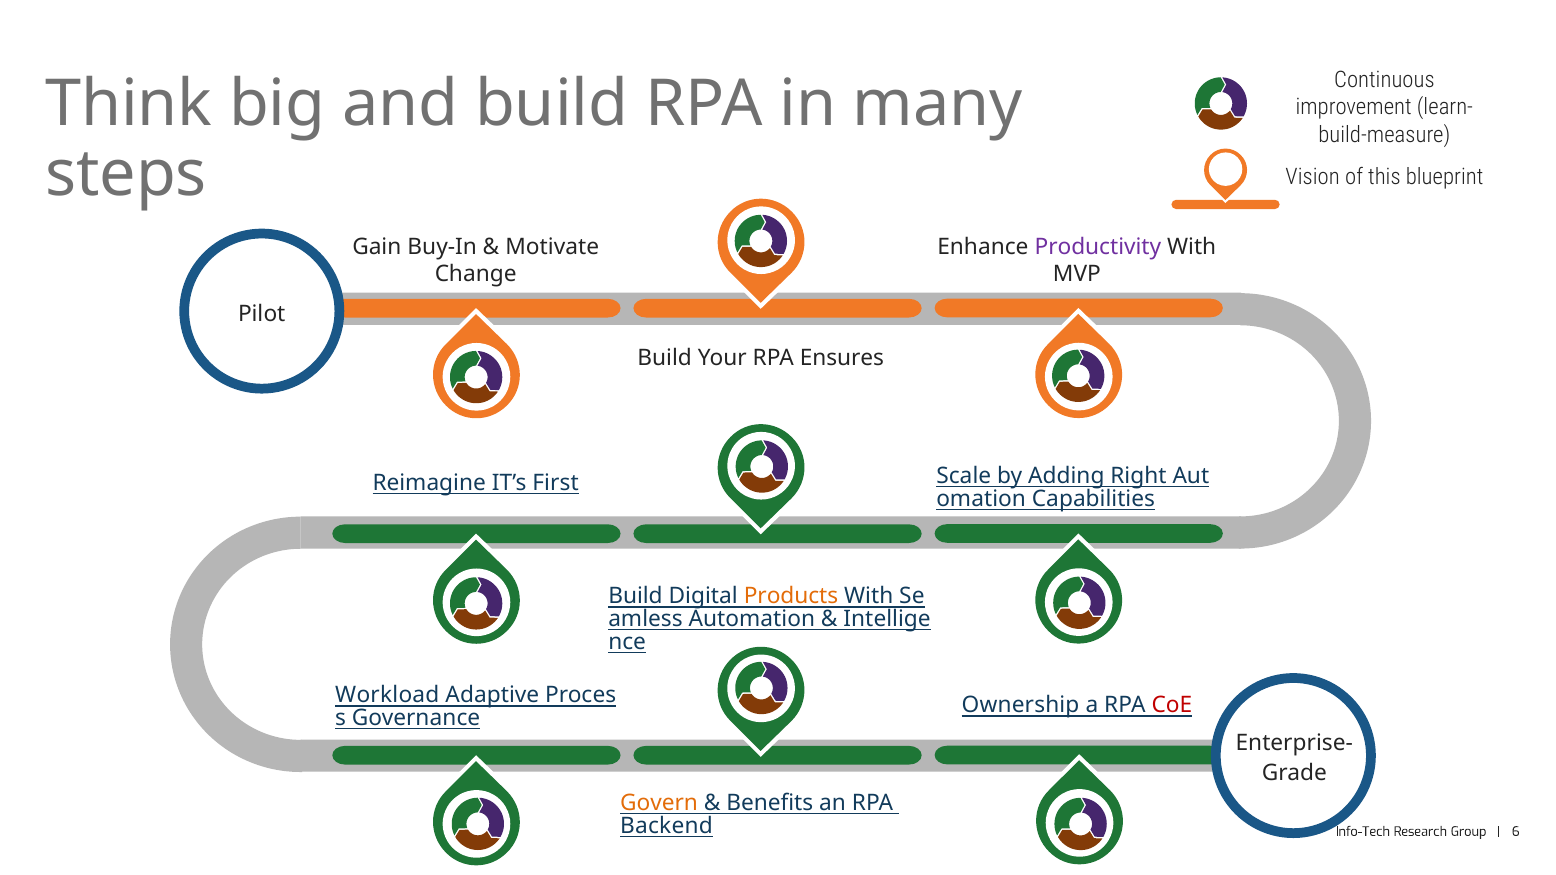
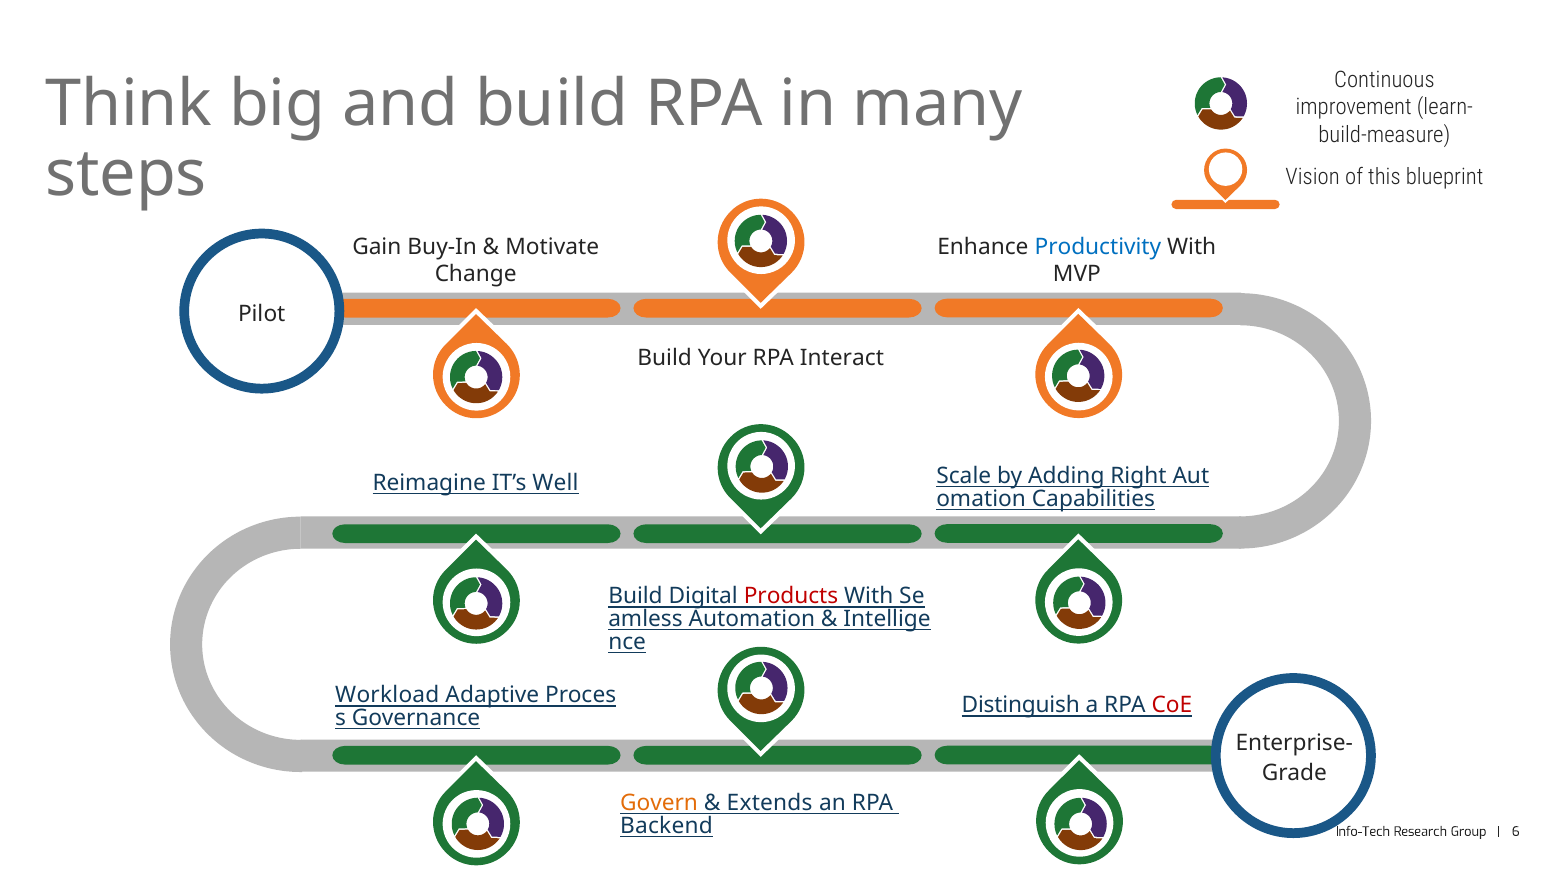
Productivity colour: purple -> blue (1098, 247)
Ensures: Ensures -> Interact (842, 358)
First: First -> Well (555, 483)
Products colour: orange -> red (791, 596)
Ownership: Ownership -> Distinguish (1021, 705)
Benefits: Benefits -> Extends (770, 803)
